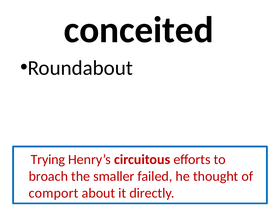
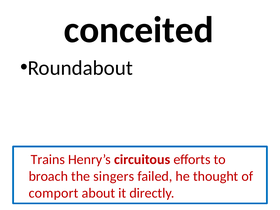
Trying: Trying -> Trains (48, 160)
smaller: smaller -> singers (114, 176)
